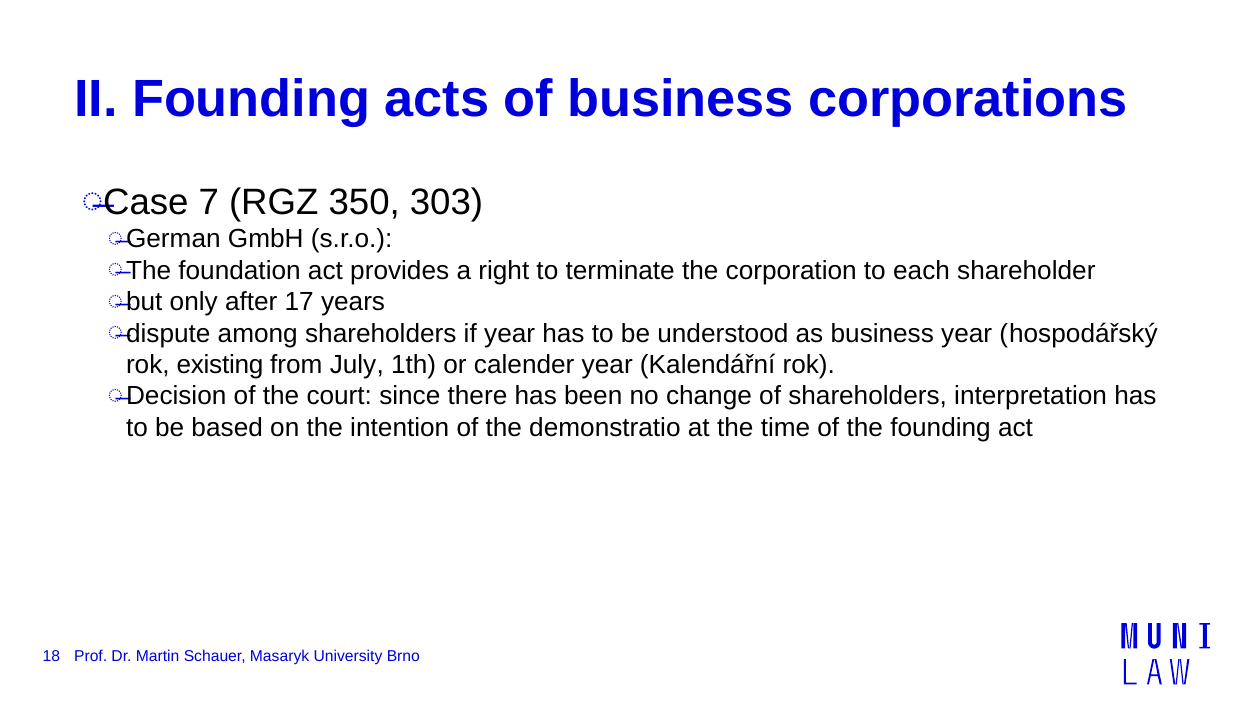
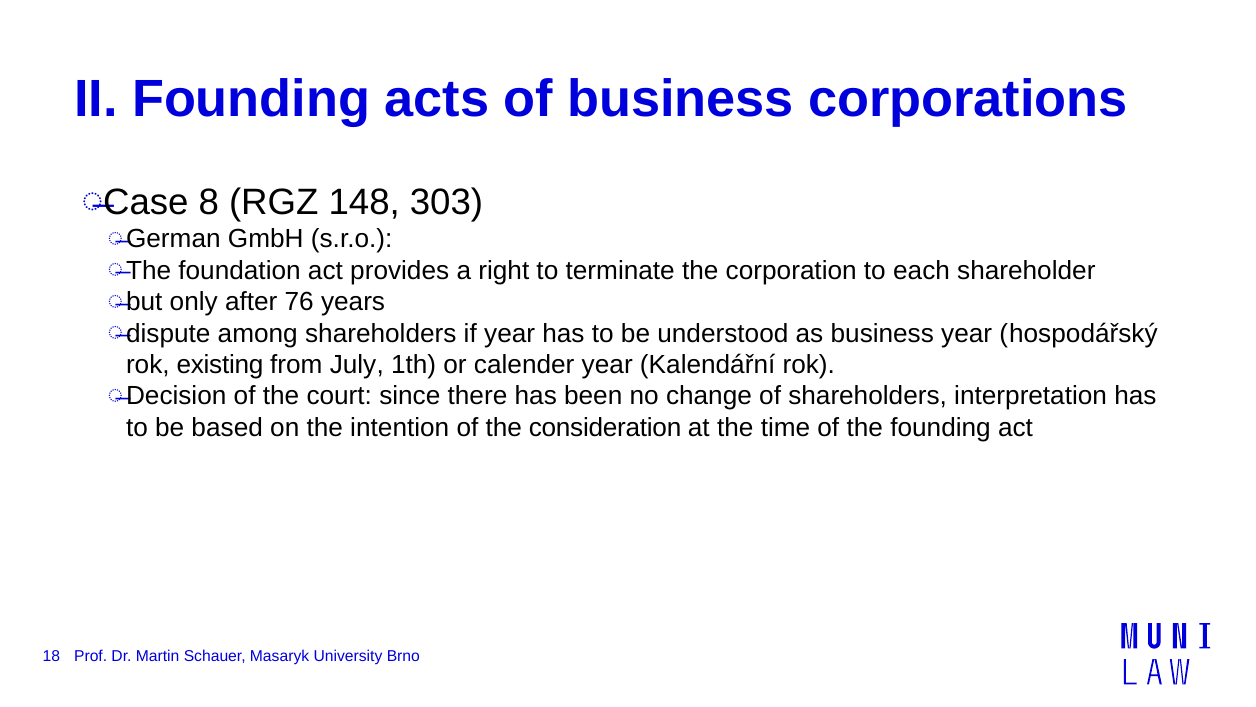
7: 7 -> 8 (209, 202)
350: 350 -> 148 (364, 202)
17: 17 -> 76 (299, 302)
demonstratio: demonstratio -> consideration (605, 427)
